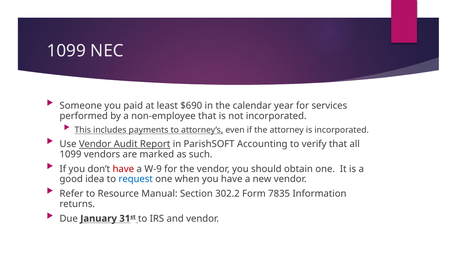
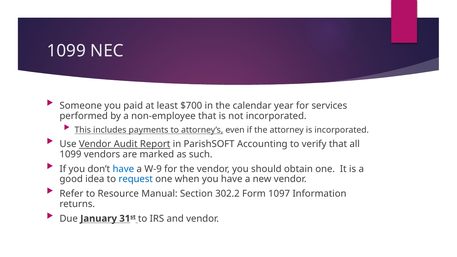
$690: $690 -> $700 (191, 106)
have colour: red -> blue (123, 169)
7835: 7835 -> 1097 (279, 194)
